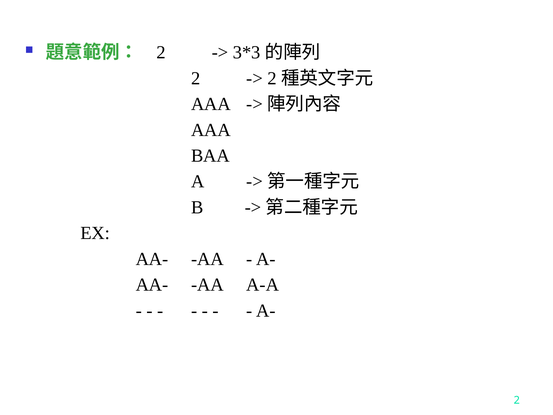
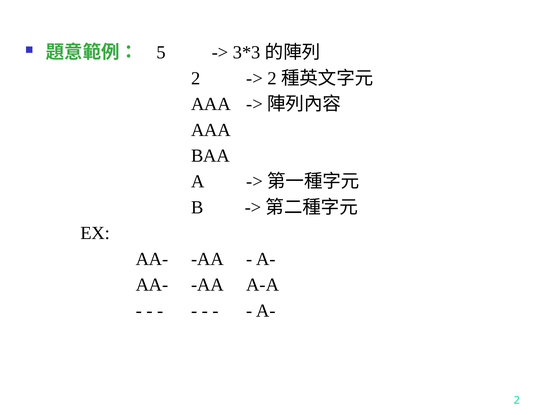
2: 2 -> 5 (161, 52)
